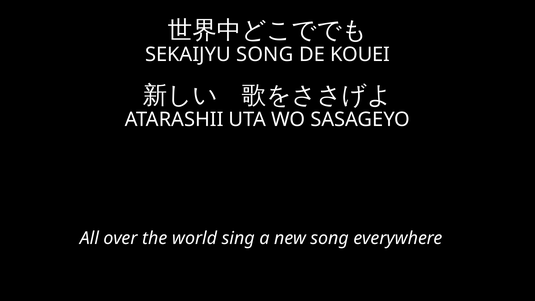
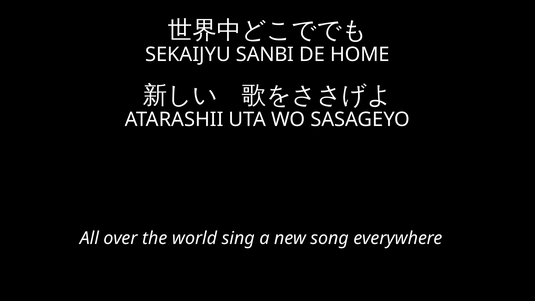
SEKAIJYU SONG: SONG -> SANBI (265, 55)
KOUEI: KOUEI -> HOME (360, 55)
